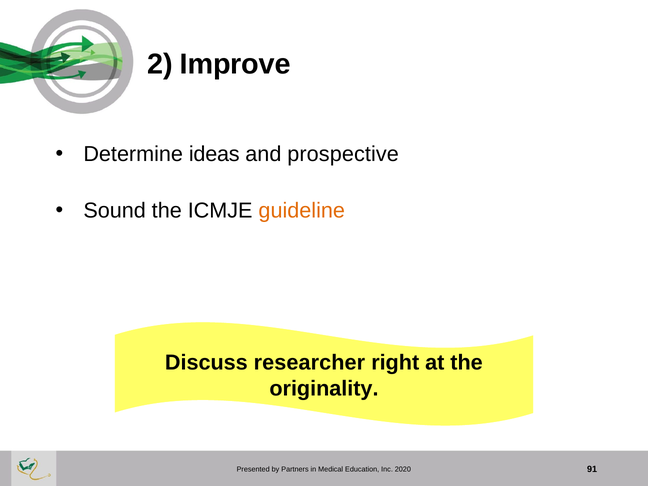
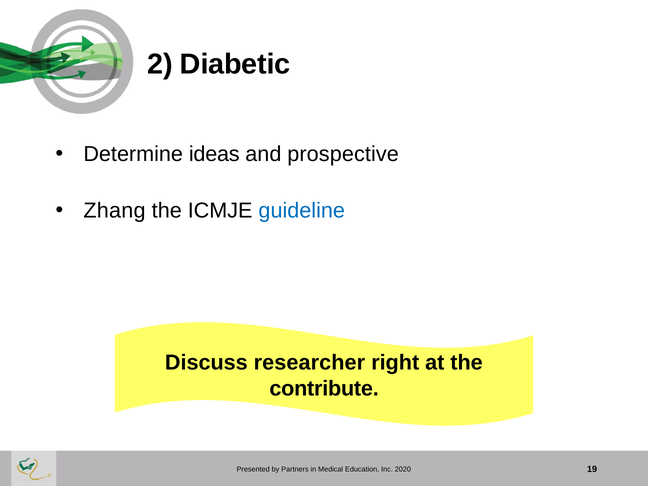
Improve: Improve -> Diabetic (235, 64)
Sound: Sound -> Zhang (114, 210)
guideline colour: orange -> blue (302, 210)
originality: originality -> contribute (324, 388)
91: 91 -> 19 (592, 469)
